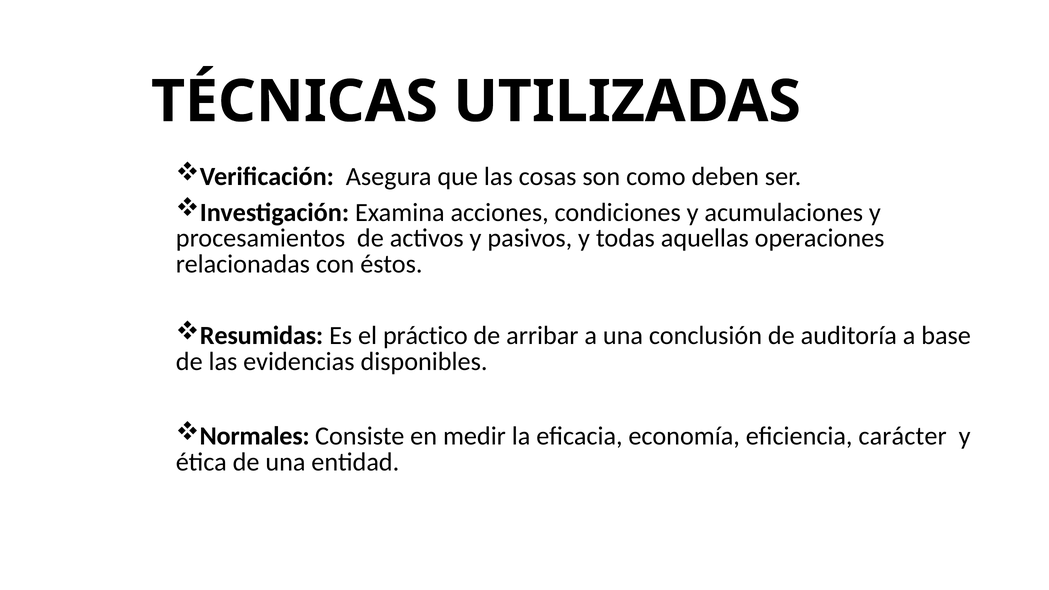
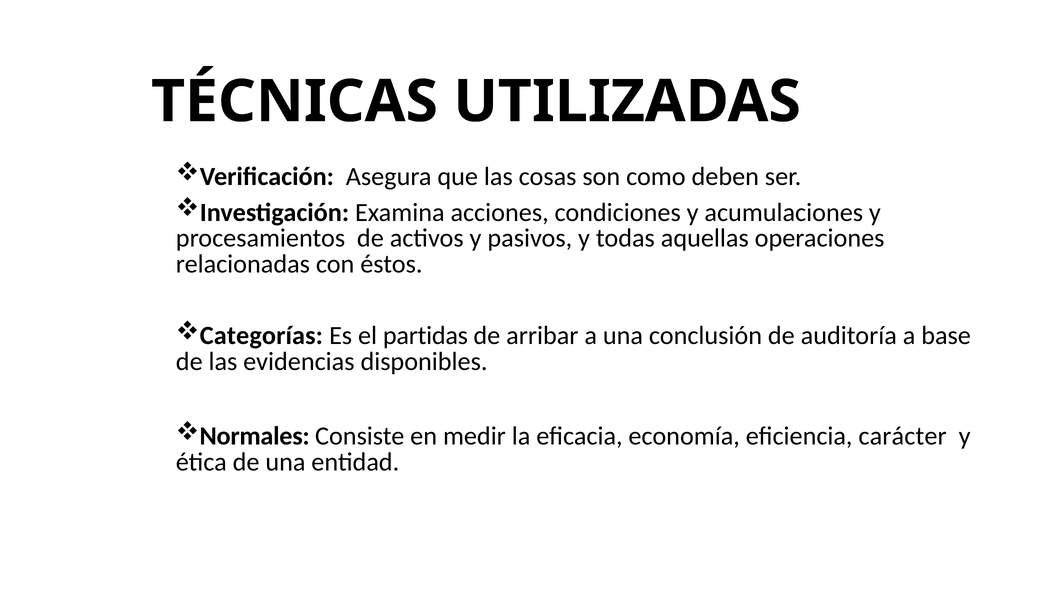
Resumidas: Resumidas -> Categorías (261, 336)
práctico: práctico -> partidas (425, 336)
